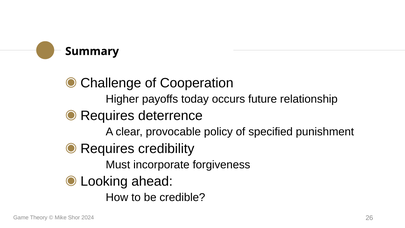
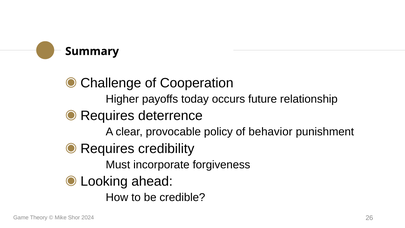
specified: specified -> behavior (270, 132)
